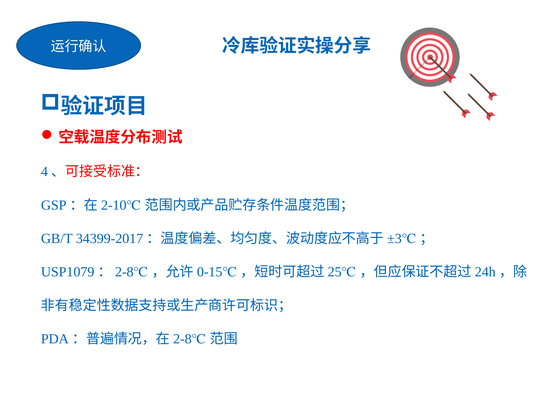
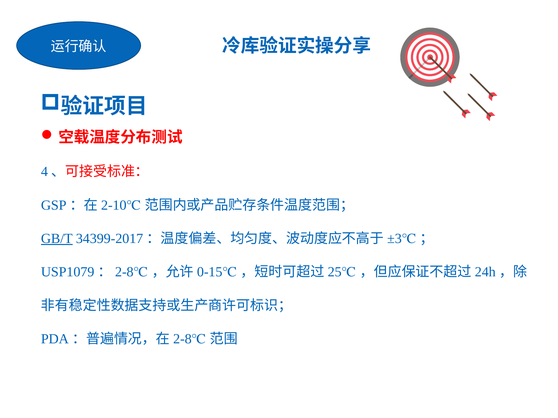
GB/T underline: none -> present (57, 239)
